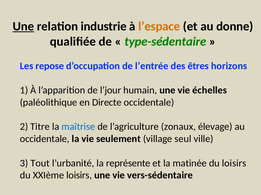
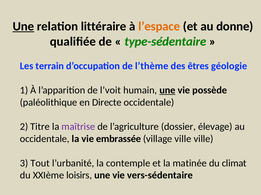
industrie: industrie -> littéraire (104, 26)
repose: repose -> terrain (50, 66)
l’entrée: l’entrée -> l’thème (152, 66)
horizons: horizons -> géologie (229, 66)
l’jour: l’jour -> l’voit (111, 91)
une underline: none -> present (167, 91)
échelles: échelles -> possède (210, 91)
maîtrise colour: blue -> purple (78, 127)
zonaux: zonaux -> dossier (178, 127)
seulement: seulement -> embrassée (119, 139)
village seul: seul -> ville (183, 139)
représente: représente -> contemple (128, 164)
du loisirs: loisirs -> climat (234, 164)
